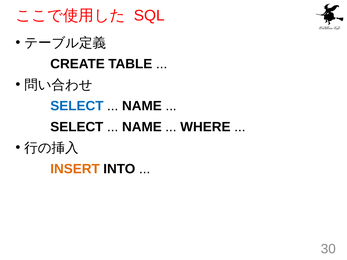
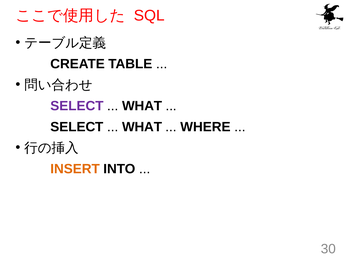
SELECT colour: blue -> purple (77, 106)
NAME: NAME -> WHAT (142, 106)
NAME: NAME -> WHAT (142, 127)
